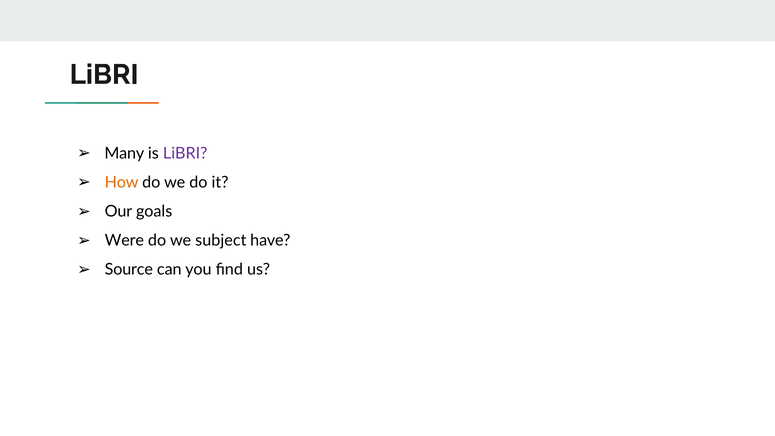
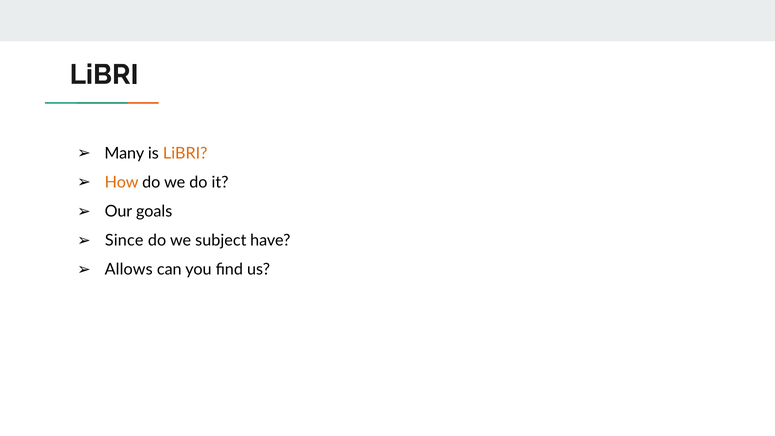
LiBRI colour: purple -> orange (185, 153)
Were: Were -> Since (124, 240)
Source: Source -> Allows (129, 269)
